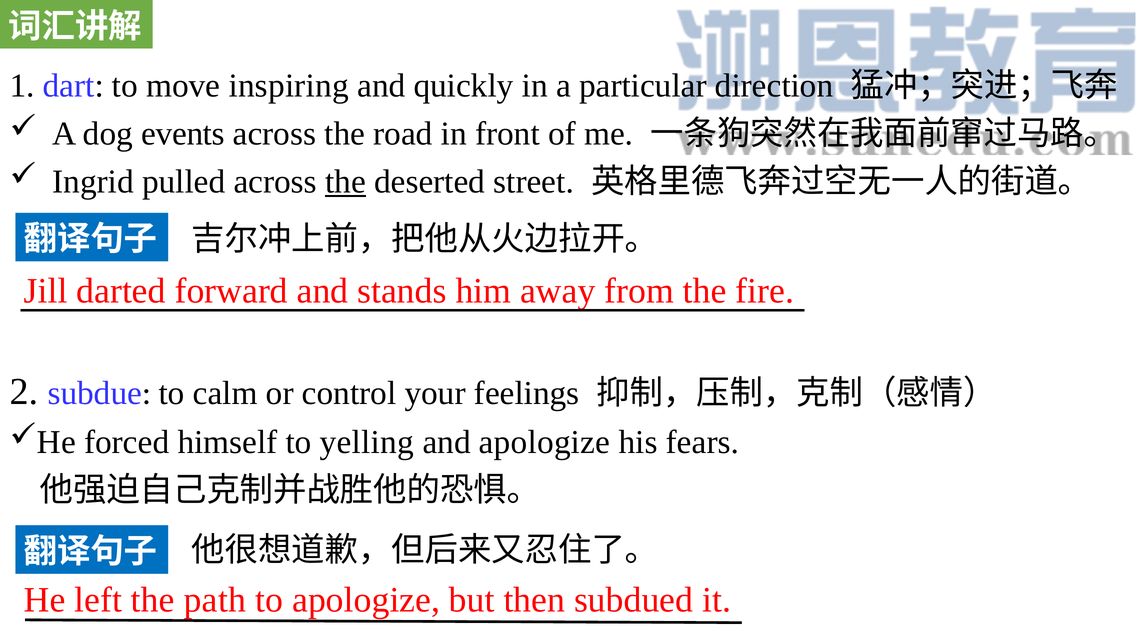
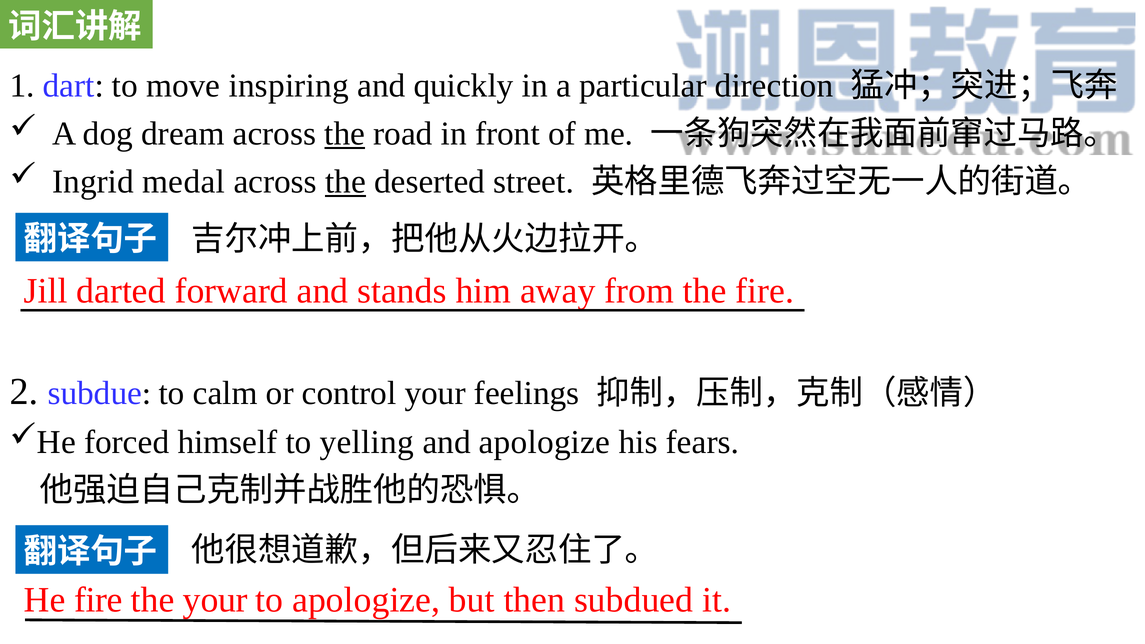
events: events -> dream (183, 134)
the underline: none -> present (345, 134)
pulled: pulled -> medal (184, 182)
He left: left -> fire (98, 600)
the path: path -> your (215, 600)
